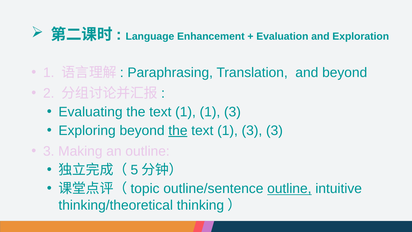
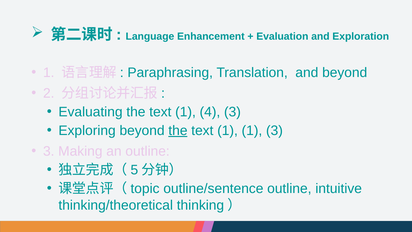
1 1: 1 -> 4 (210, 112)
text 1 3: 3 -> 1 (252, 130)
outline underline: present -> none (289, 188)
